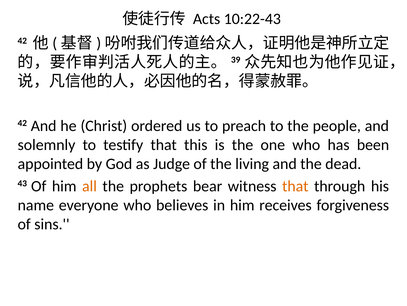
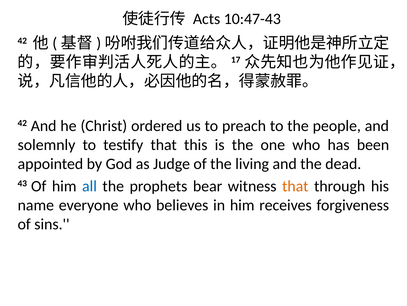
10:22-43: 10:22-43 -> 10:47-43 (252, 19)
39: 39 -> 17 (236, 60)
all colour: orange -> blue (89, 186)
